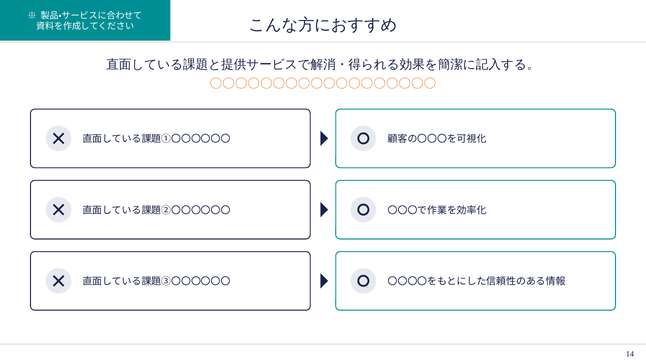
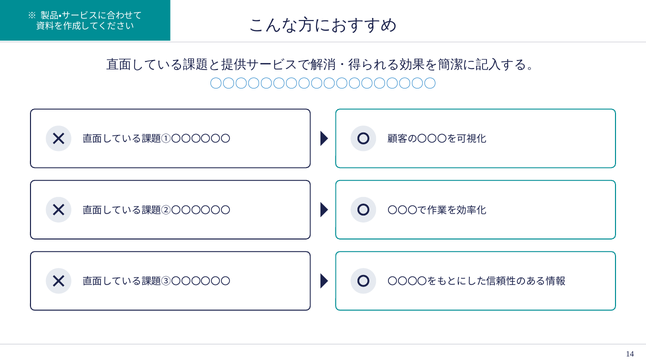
〇〇〇〇〇〇〇〇〇〇〇〇〇〇〇〇〇〇 colour: orange -> blue (323, 83)
